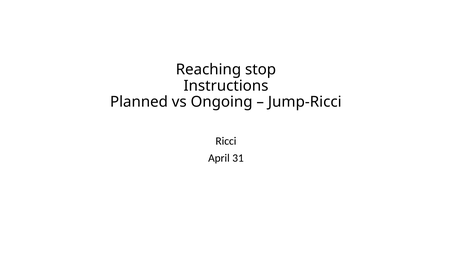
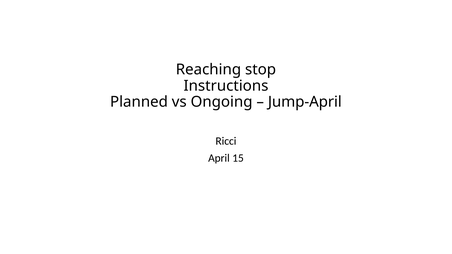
Jump-Ricci: Jump-Ricci -> Jump-April (305, 102)
31: 31 -> 15 (238, 158)
